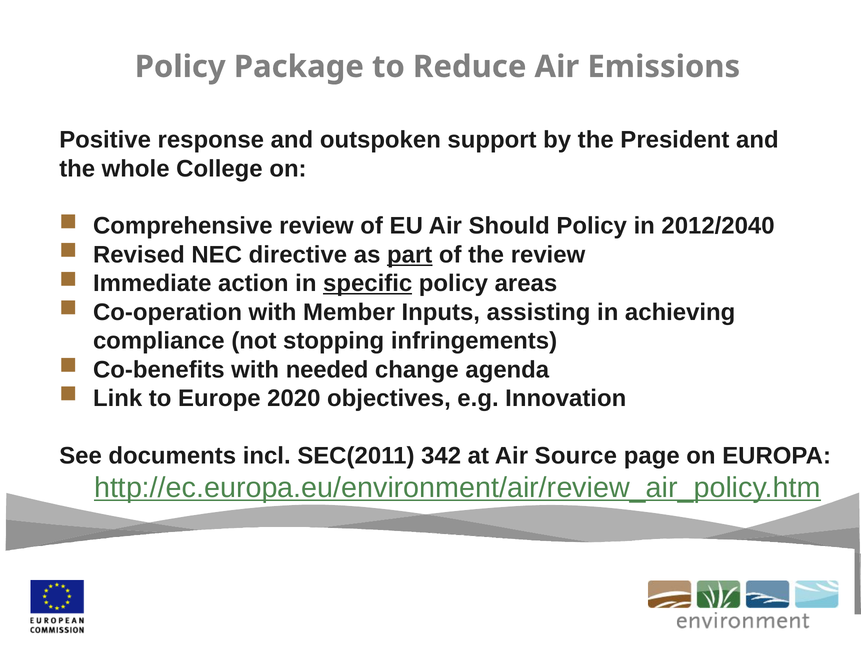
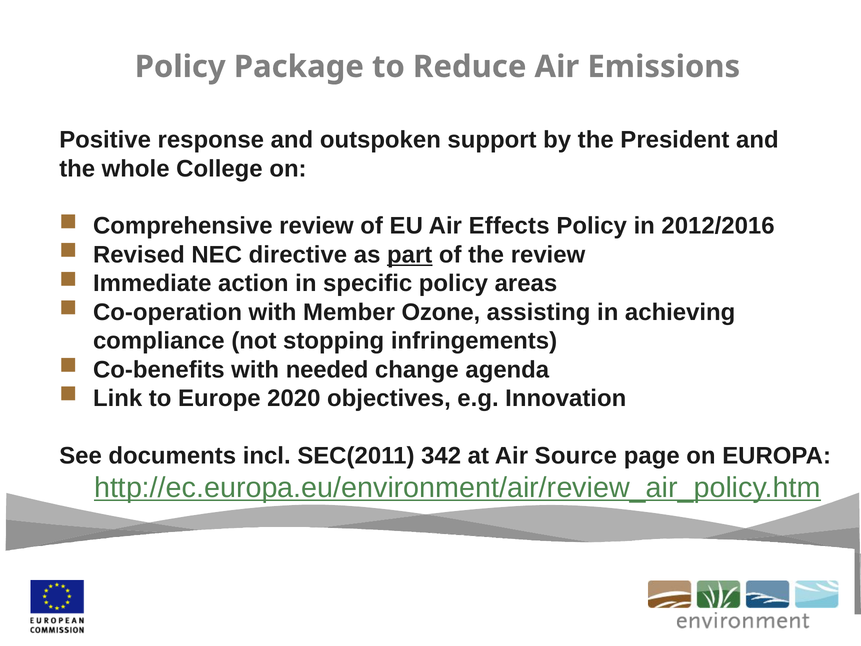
Should: Should -> Effects (509, 226)
2012/2040: 2012/2040 -> 2012/2016 (718, 226)
specific underline: present -> none (368, 283)
Inputs: Inputs -> Ozone (441, 312)
